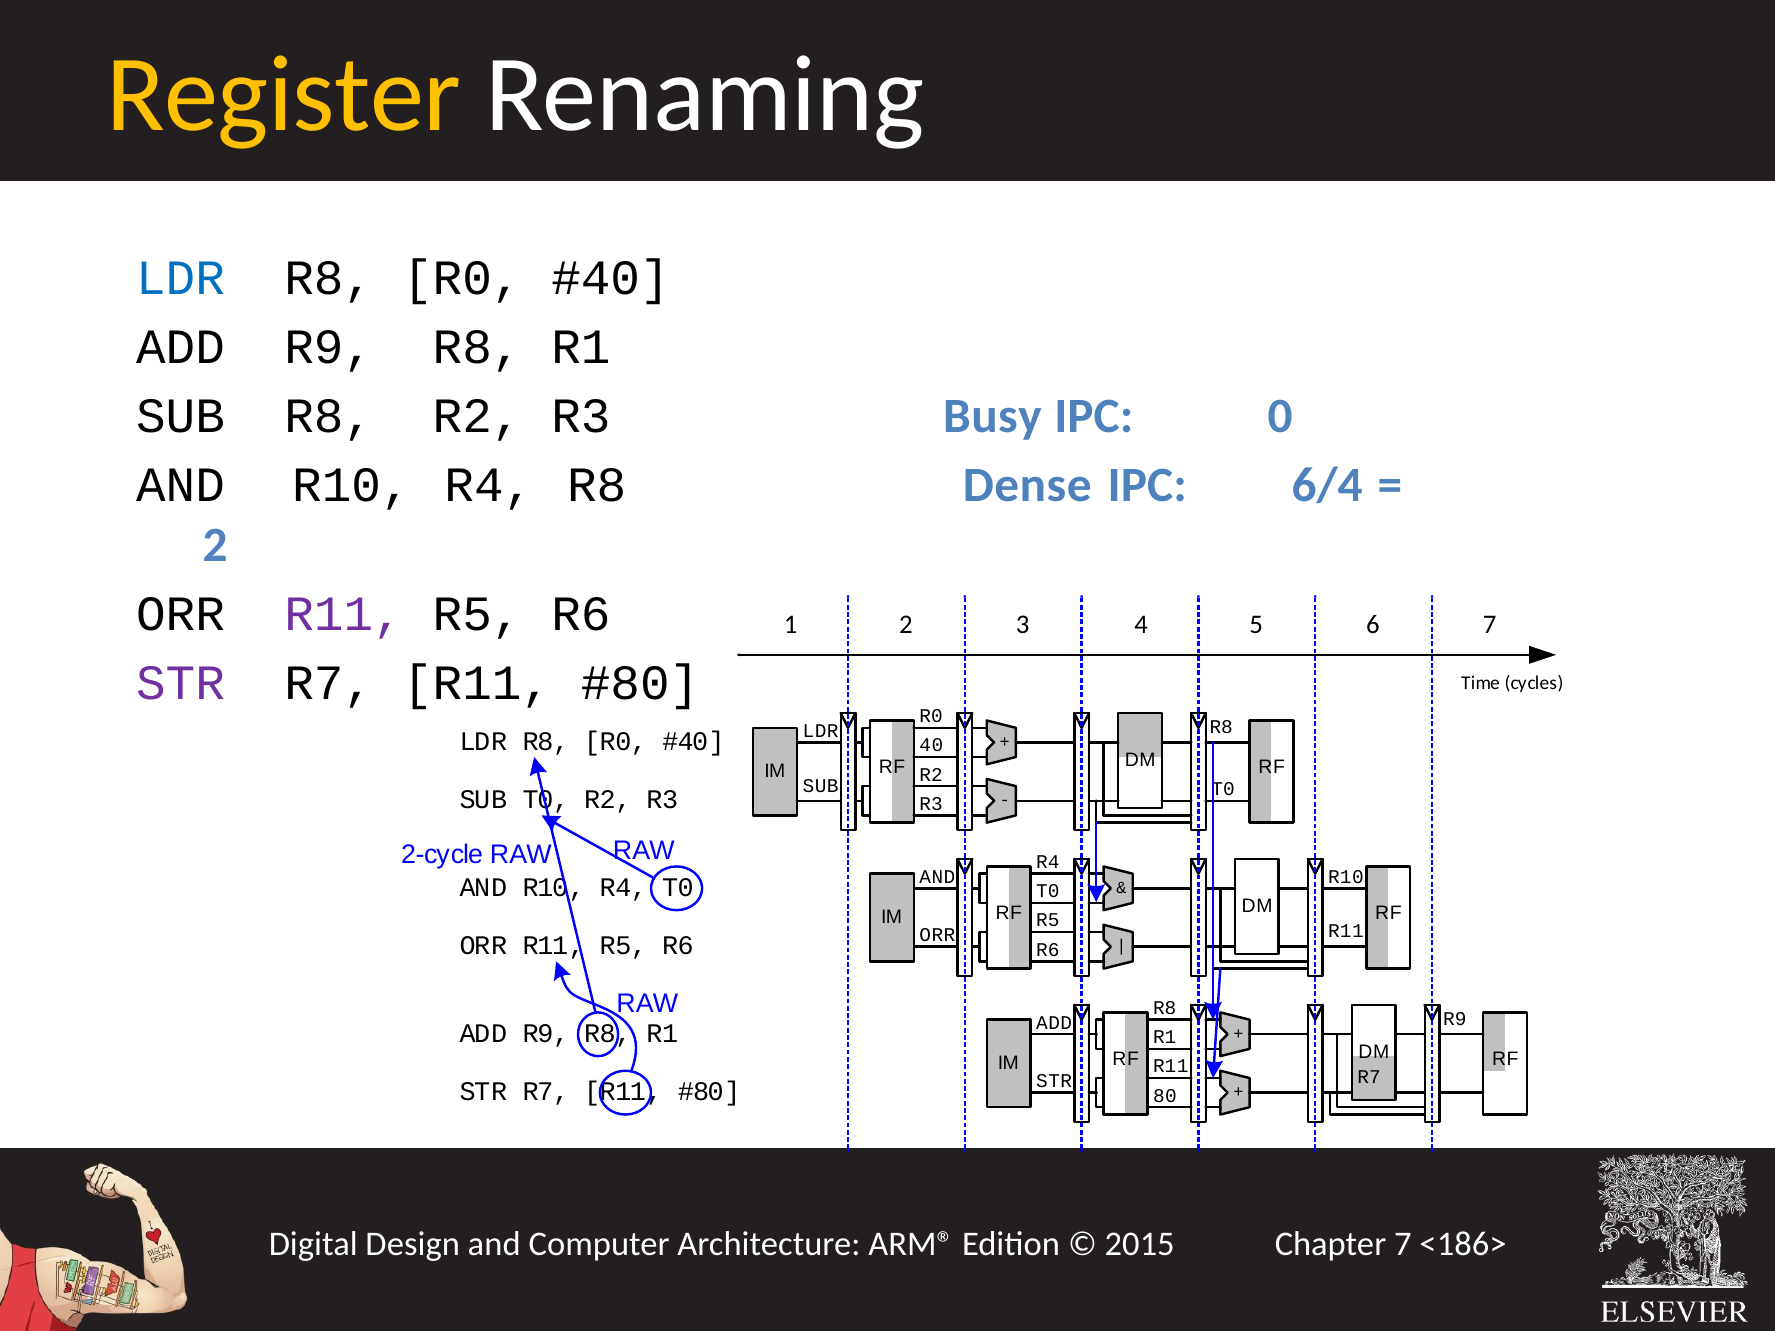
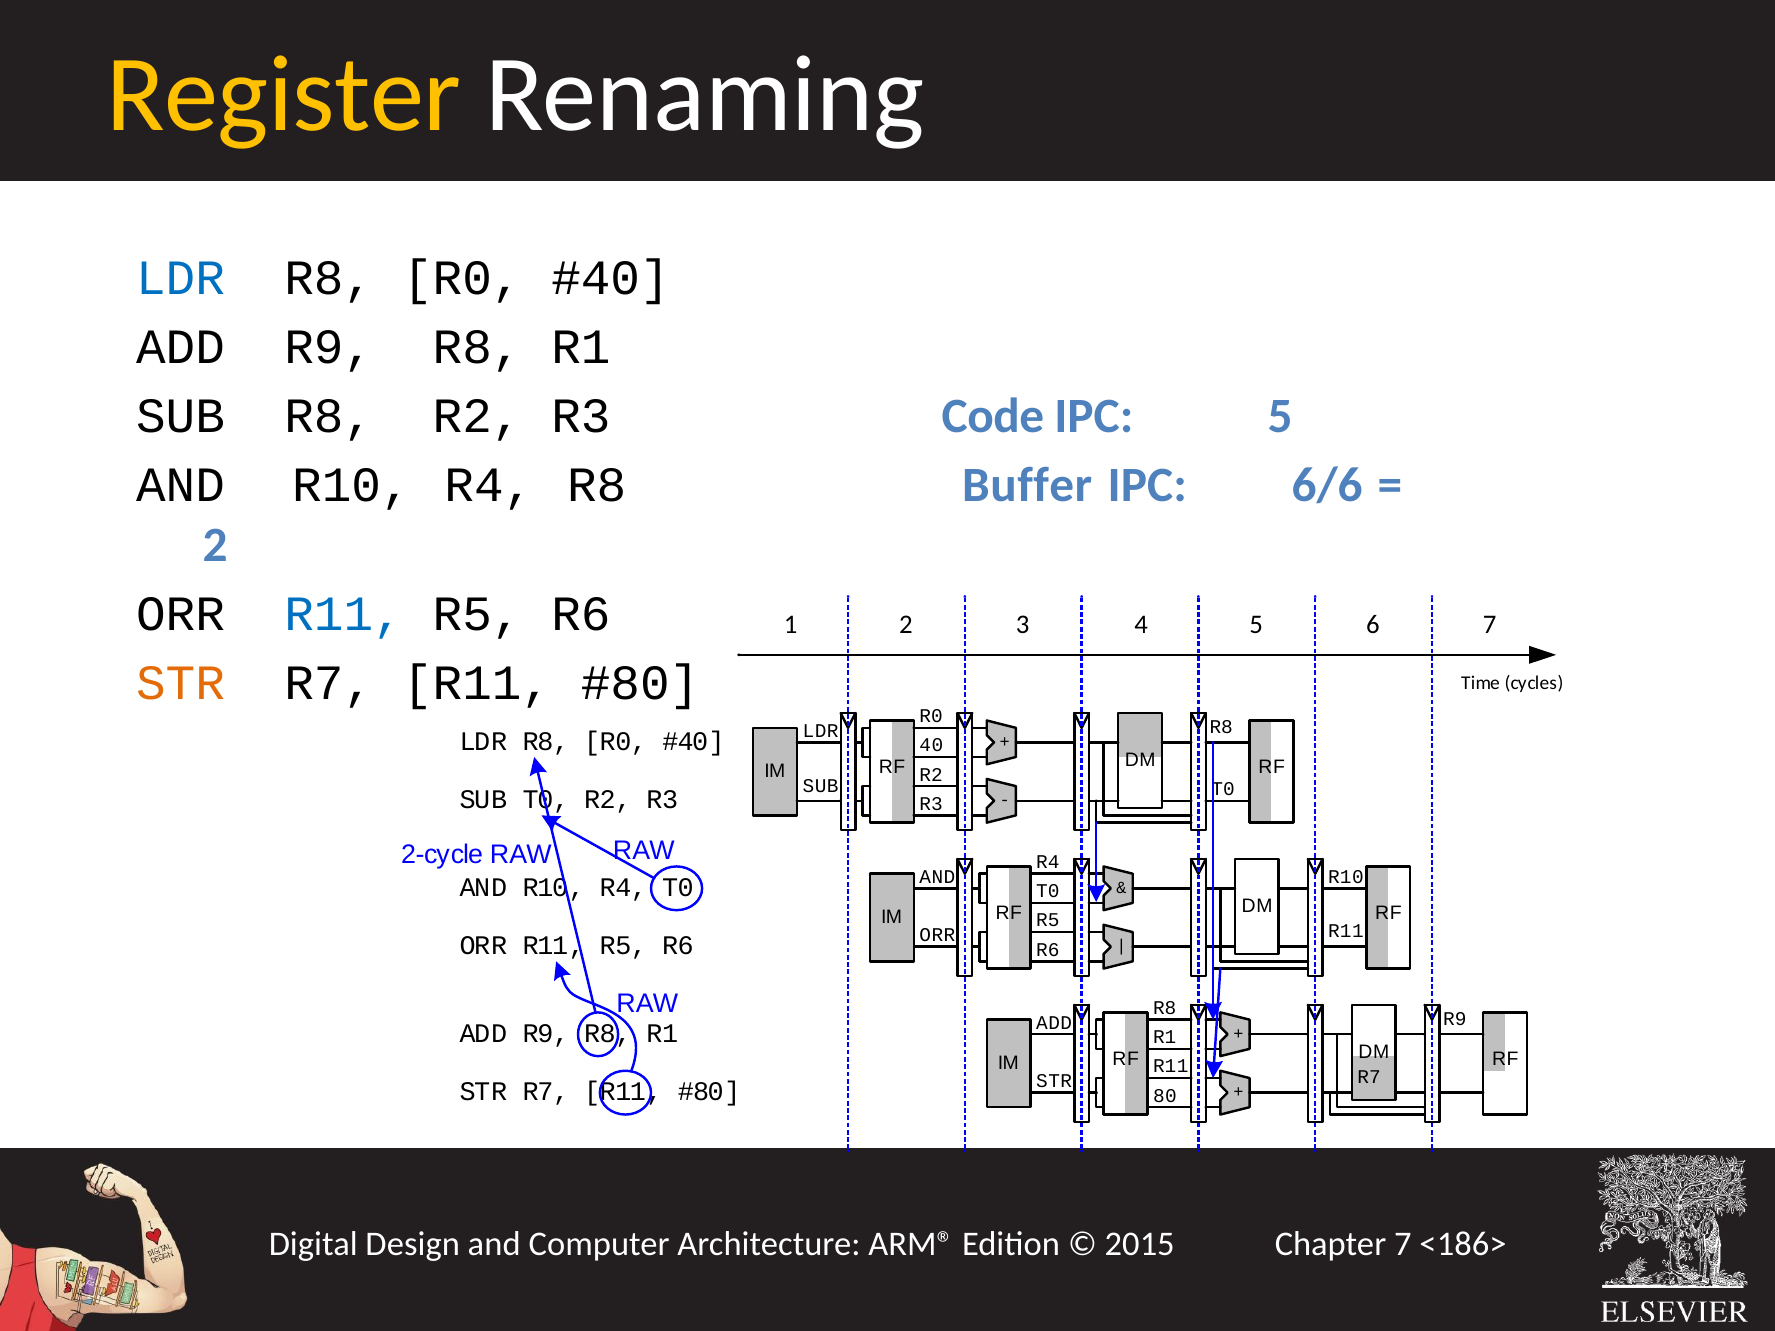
Busy: Busy -> Code (993, 417)
IPC 0: 0 -> 5 (1280, 417)
Dense: Dense -> Buffer (1027, 486)
6/4: 6/4 -> 6/6 (1327, 486)
R11 colour: purple -> blue (344, 614)
STR colour: purple -> orange (180, 683)
